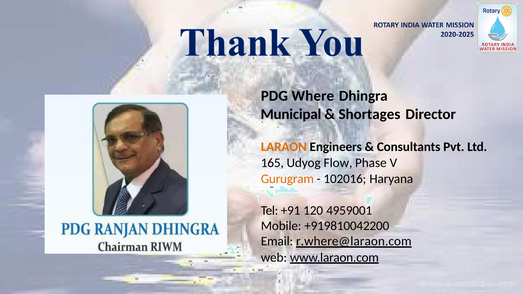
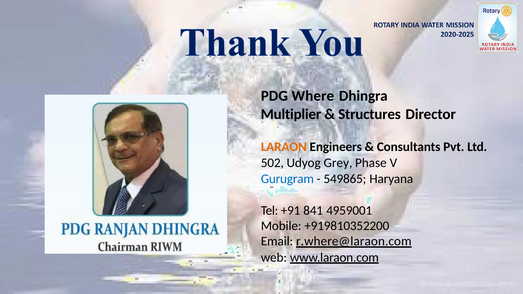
Municipal: Municipal -> Multiplier (291, 114)
Shortages: Shortages -> Structures (370, 114)
165: 165 -> 502 (272, 163)
Flow: Flow -> Grey (338, 163)
Gurugram colour: orange -> blue (287, 179)
102016: 102016 -> 549865 (345, 179)
120: 120 -> 841 (313, 211)
+919810042200: +919810042200 -> +919810352200 (347, 226)
